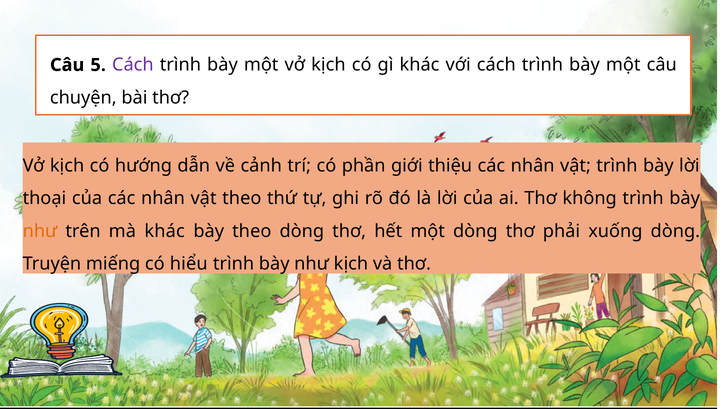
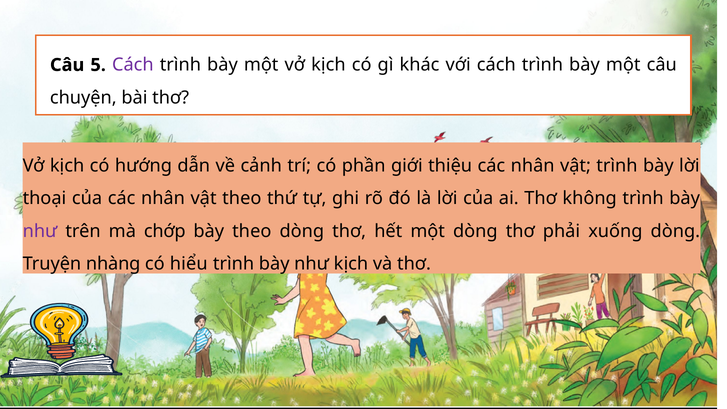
như colour: orange -> purple (40, 231)
mà khác: khác -> chớp (165, 231)
miếng: miếng -> nhàng (113, 264)
